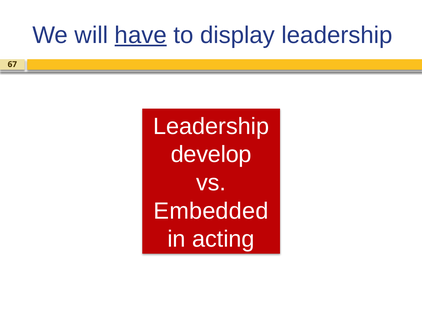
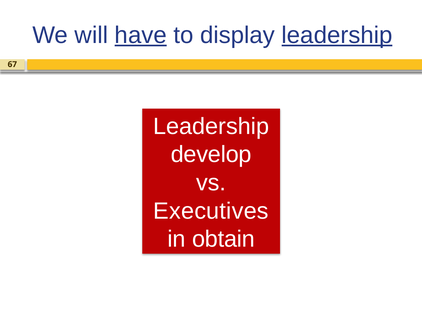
leadership underline: none -> present (337, 35)
Embedded: Embedded -> Executives (211, 211)
acting: acting -> obtain (224, 239)
